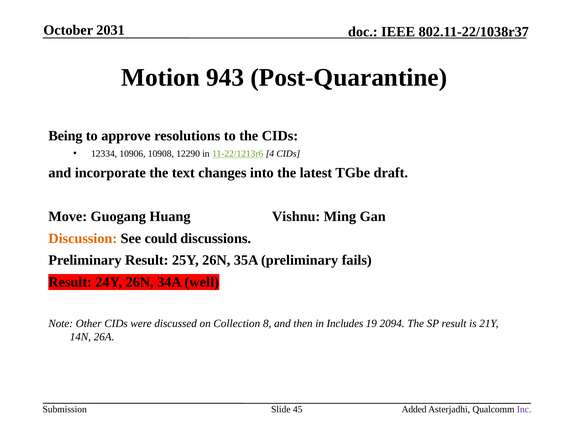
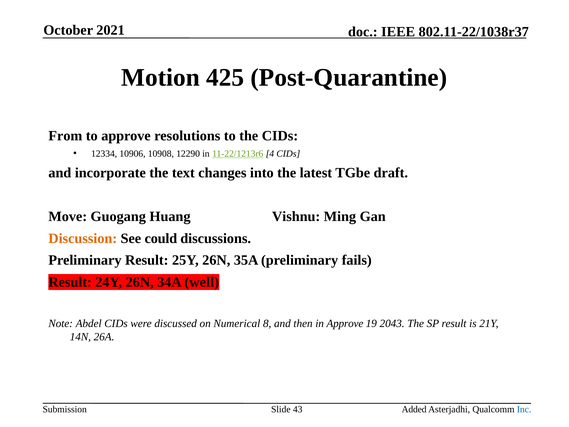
2031: 2031 -> 2021 (111, 30)
943: 943 -> 425 (225, 78)
Being: Being -> From (65, 136)
Other: Other -> Abdel (89, 323)
Collection: Collection -> Numerical (237, 323)
in Includes: Includes -> Approve (345, 323)
2094: 2094 -> 2043 (392, 323)
45: 45 -> 43 (298, 409)
Inc colour: purple -> blue (524, 409)
